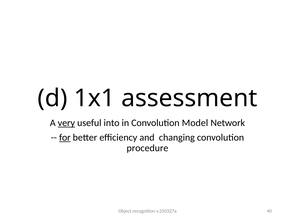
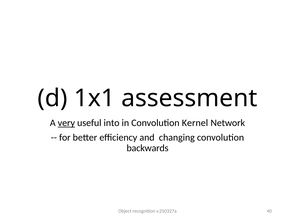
Model: Model -> Kernel (195, 123)
for underline: present -> none (65, 138)
procedure: procedure -> backwards (148, 148)
